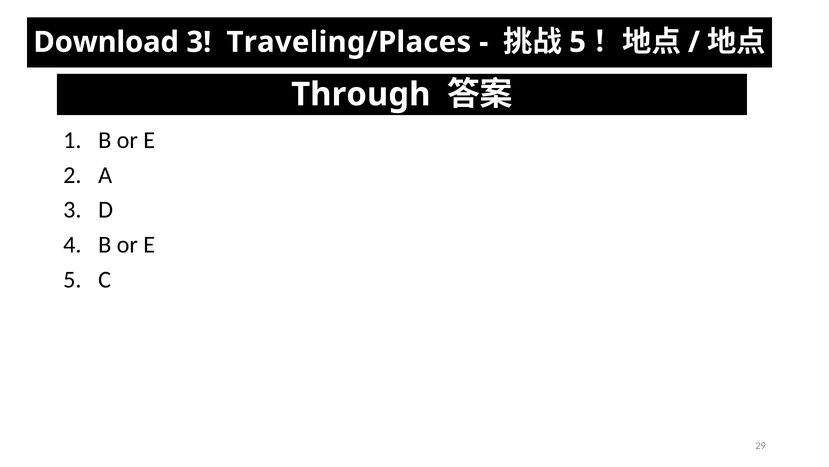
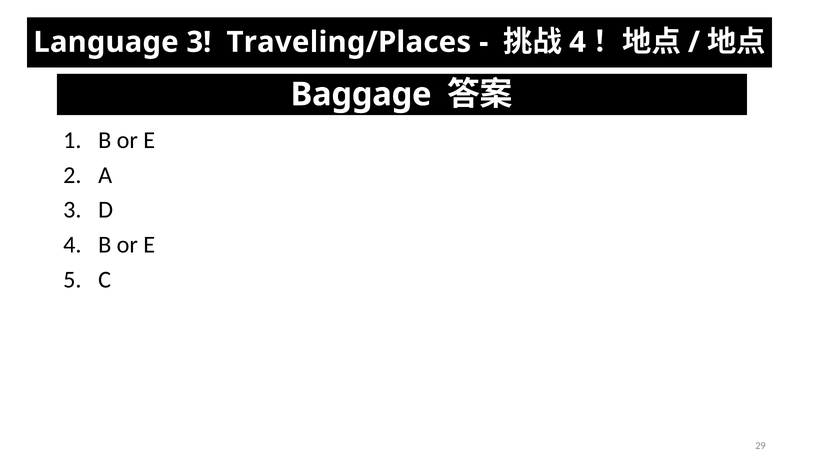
Download: Download -> Language (106, 42)
5: 5 -> 4 (578, 42)
Through: Through -> Baggage (361, 94)
